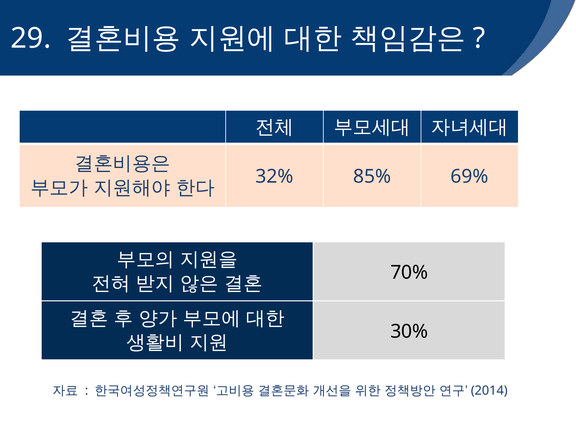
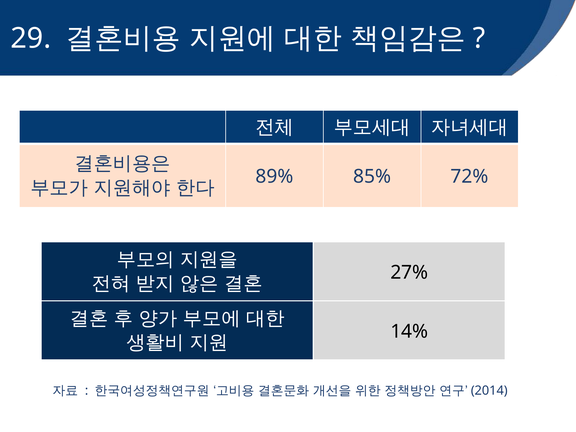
32%: 32% -> 89% (275, 177)
69%: 69% -> 72% (470, 177)
70%: 70% -> 27% (409, 273)
30%: 30% -> 14% (409, 331)
